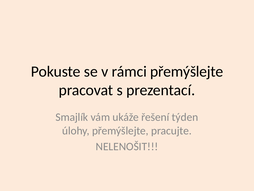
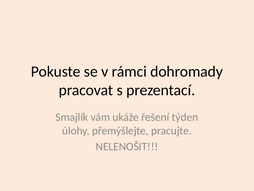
rámci přemýšlejte: přemýšlejte -> dohromady (187, 71)
